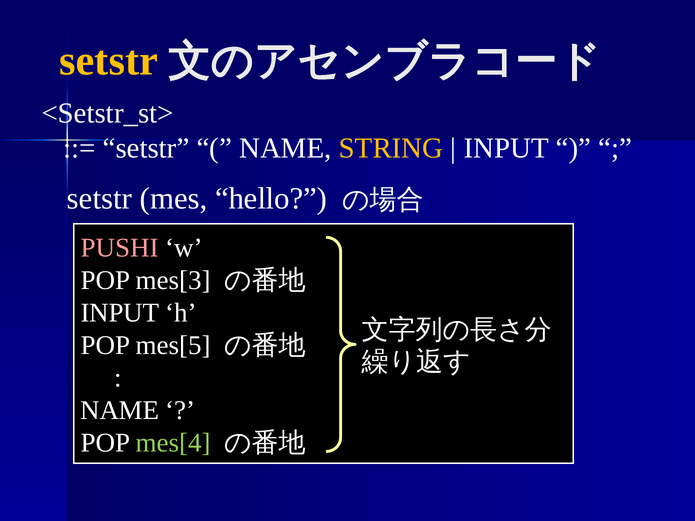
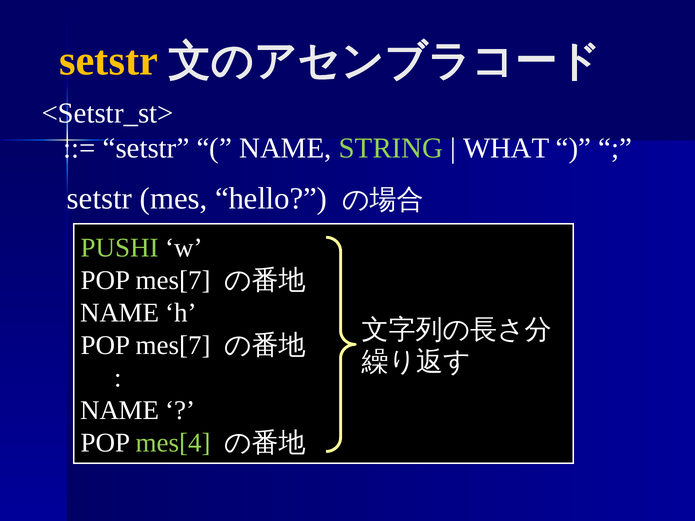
STRING colour: yellow -> light green (391, 148)
INPUT: INPUT -> WHAT (506, 148)
PUSHI colour: pink -> light green (120, 248)
mes[3: mes[3 -> mes[7 (173, 281)
INPUT: INPUT -> NAME (120, 313)
mes[5: mes[5 -> mes[7 (173, 346)
